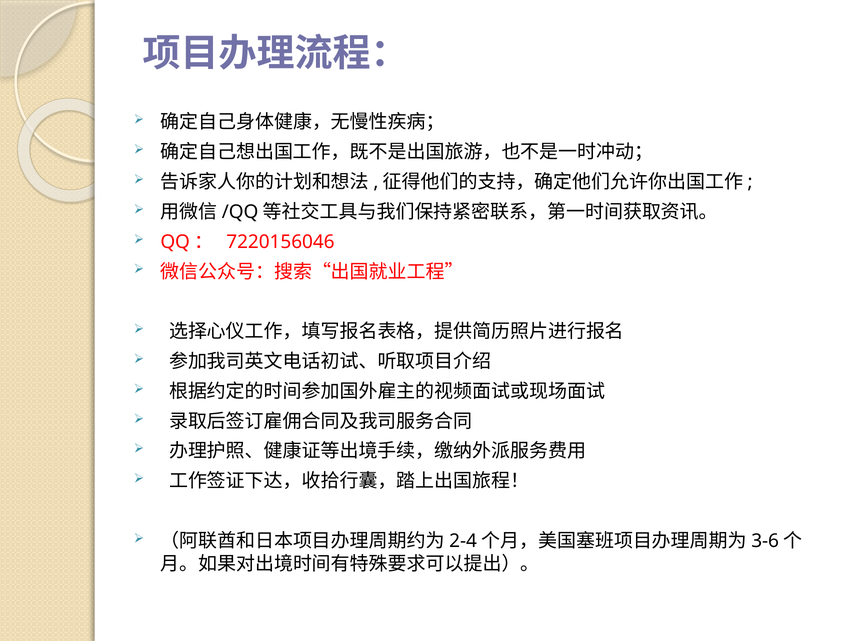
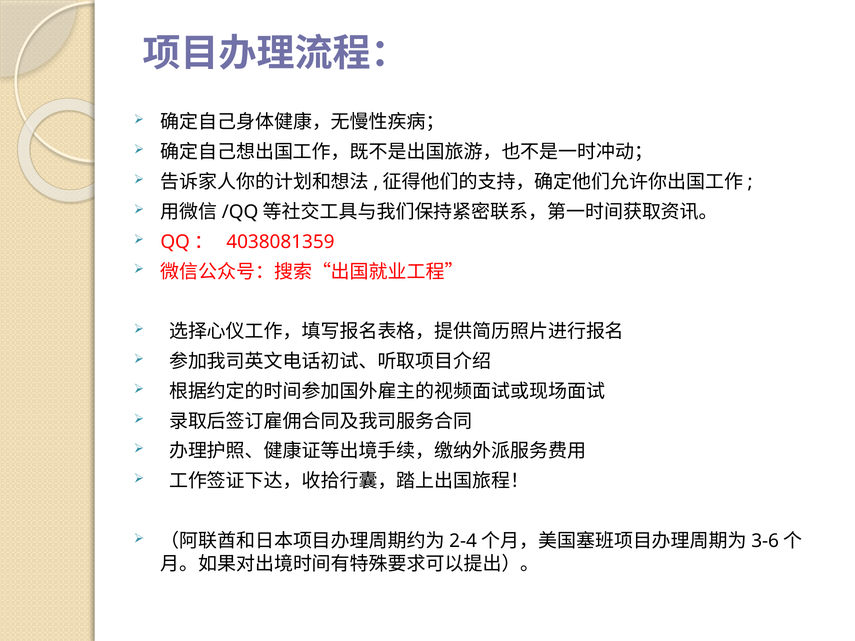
7220156046: 7220156046 -> 4038081359 (280, 242)
